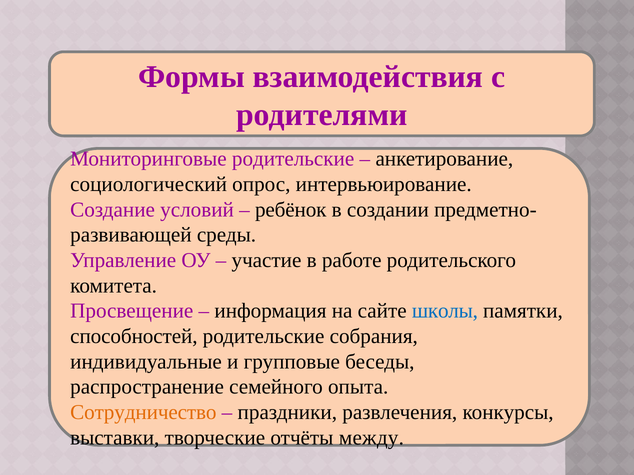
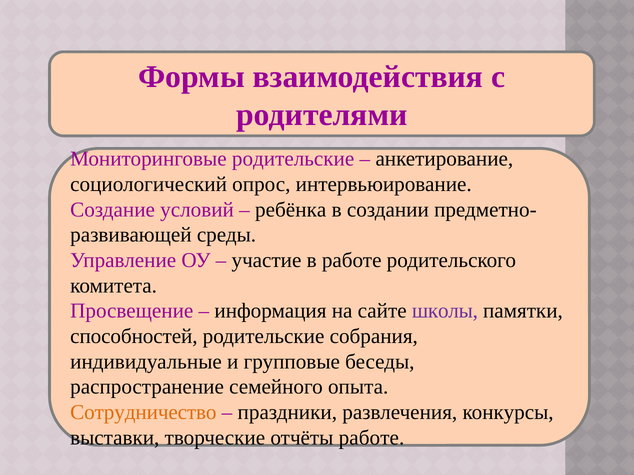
ребёнок: ребёнок -> ребёнка (291, 210)
школы colour: blue -> purple (445, 311)
отчёты между: между -> работе (372, 438)
